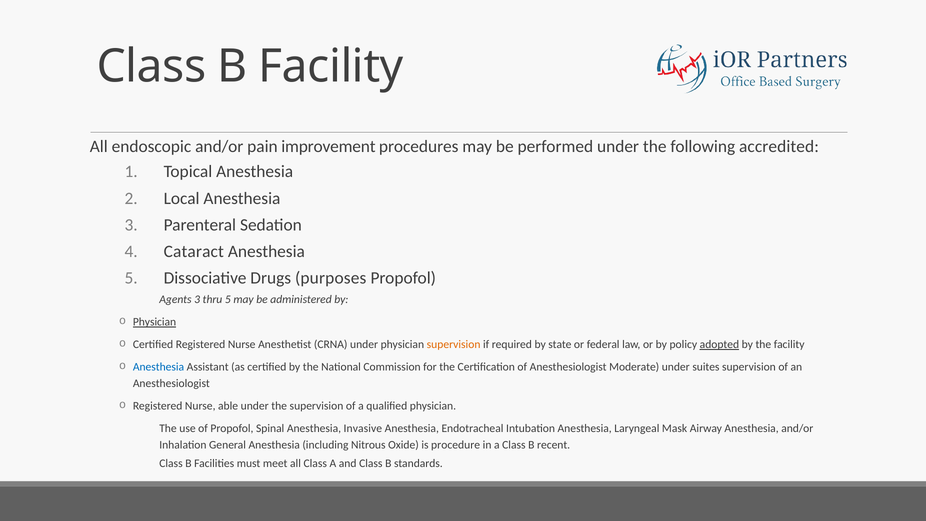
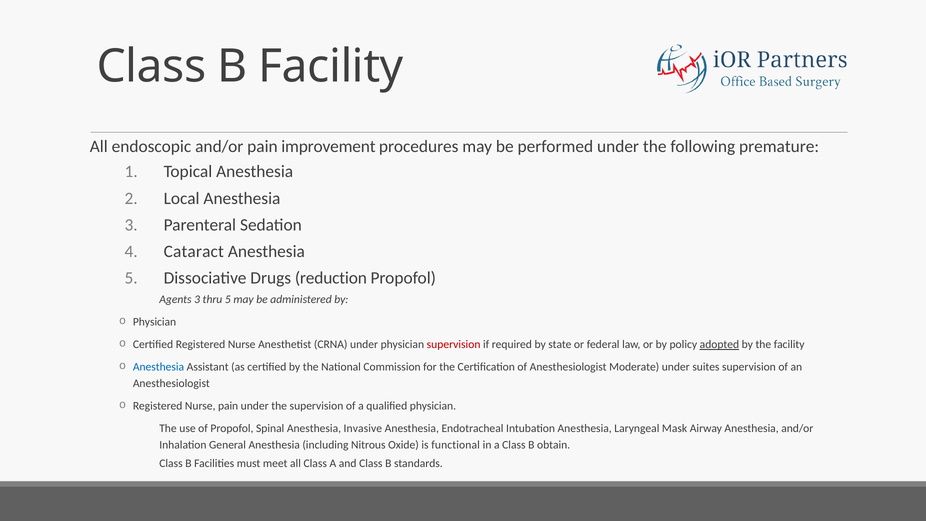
accredited: accredited -> premature (779, 147)
purposes: purposes -> reduction (331, 278)
Physician underline: present -> none (155, 322)
supervision colour: orange -> red (454, 344)
Nurse able: able -> pain (228, 406)
procedure: procedure -> functional (456, 445)
recent: recent -> obtain (554, 445)
